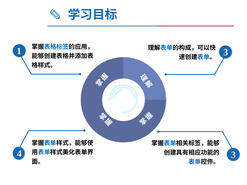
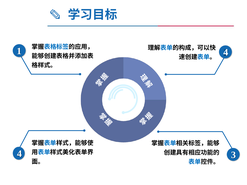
1 3: 3 -> 4 (226, 52)
